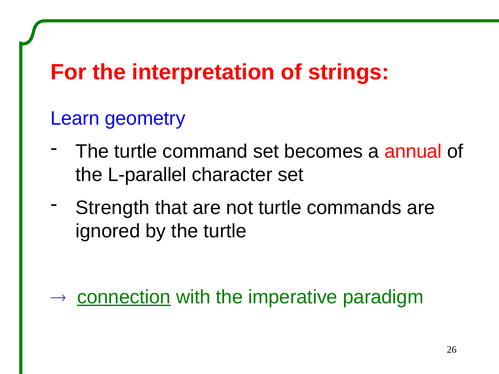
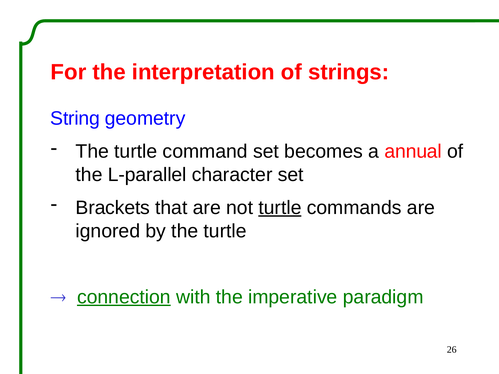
Learn: Learn -> String (75, 119)
Strength: Strength -> Brackets (113, 208)
turtle underline: none -> present (280, 208)
